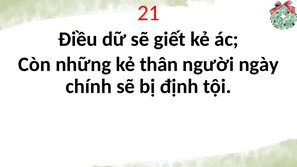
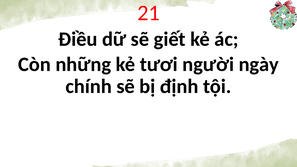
thân: thân -> tươi (159, 64)
